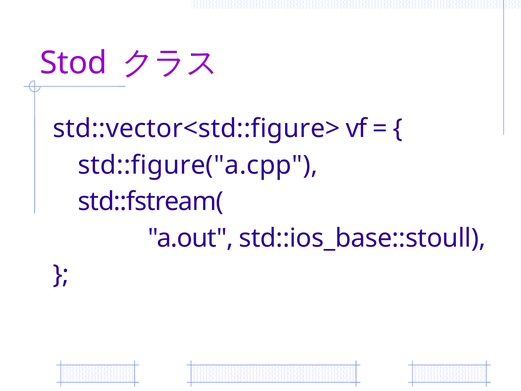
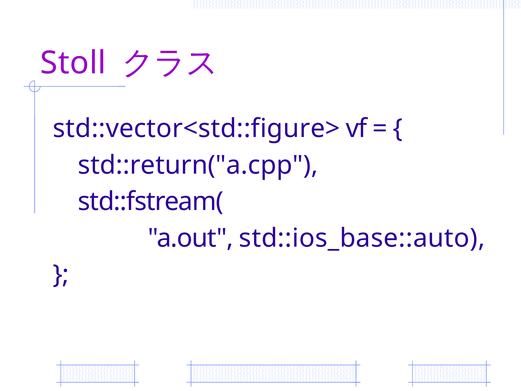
Stod: Stod -> Stoll (73, 63)
std::figure("a.cpp: std::figure("a.cpp -> std::return("a.cpp (198, 165)
std::ios_base::stoull: std::ios_base::stoull -> std::ios_base::auto (362, 238)
